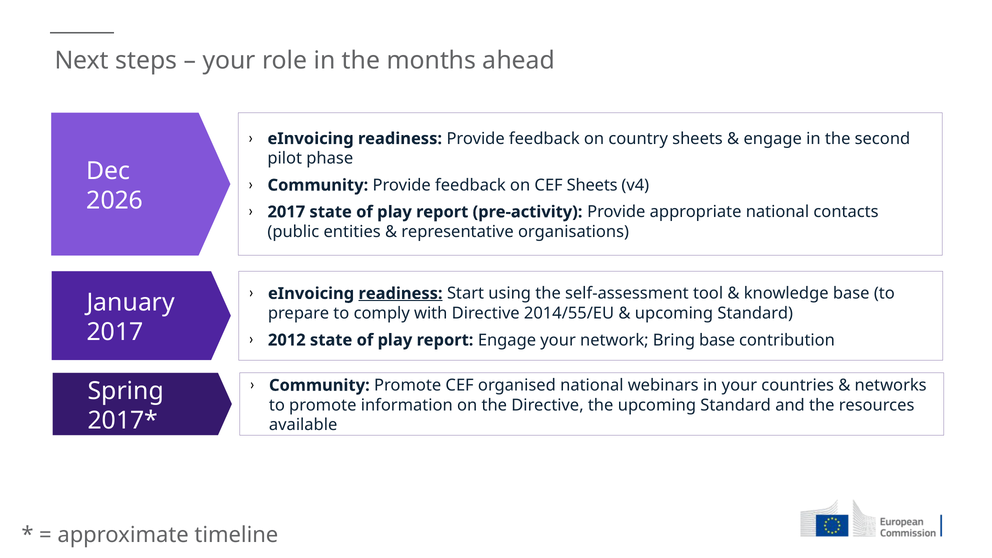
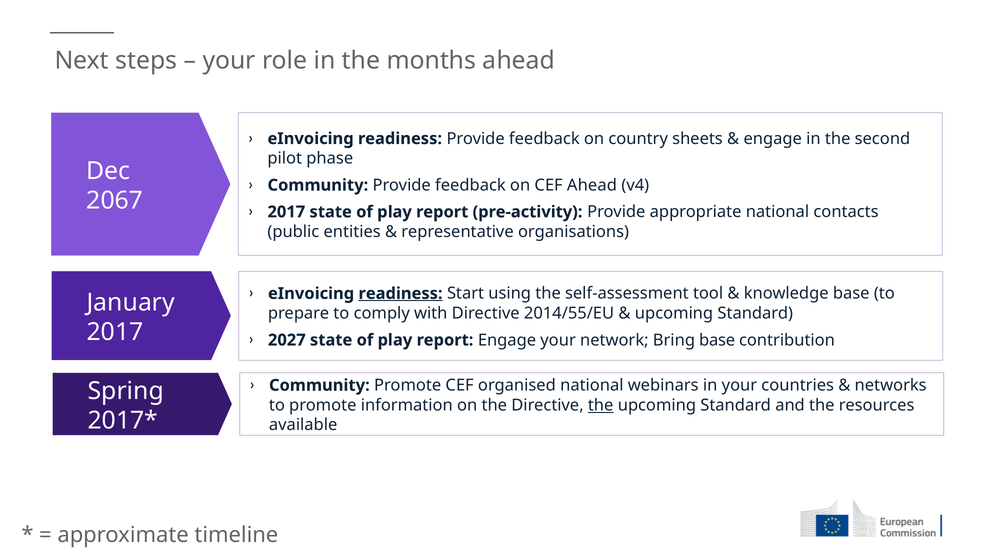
CEF Sheets: Sheets -> Ahead (592, 185)
2026: 2026 -> 2067 (115, 201)
2012: 2012 -> 2027 (287, 340)
the underline: none -> present (601, 405)
